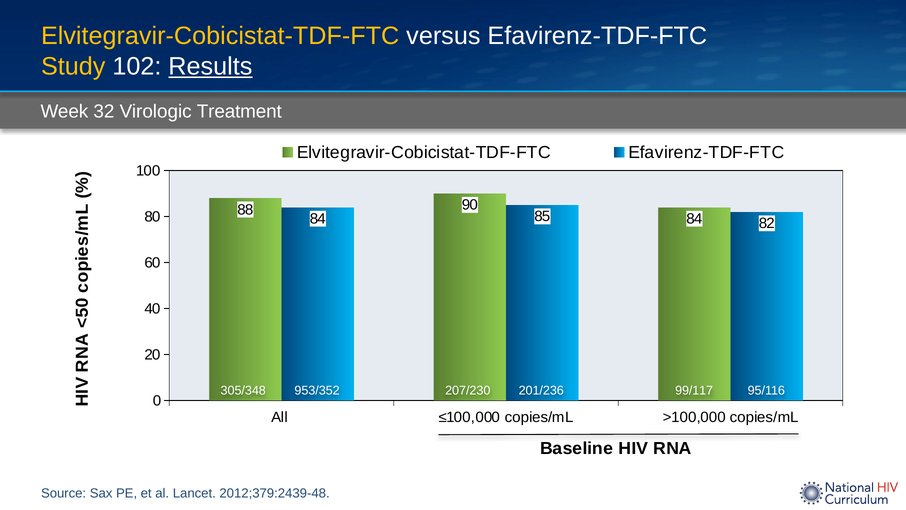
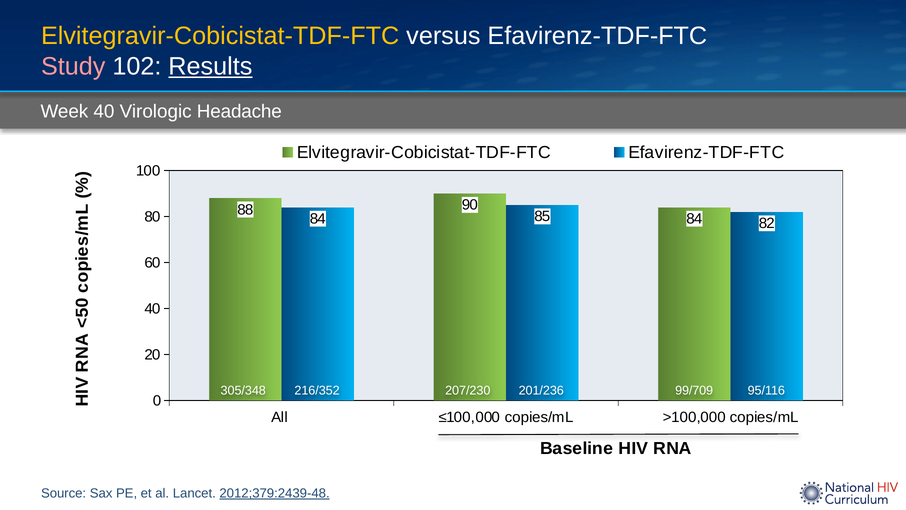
Study colour: yellow -> pink (73, 66)
Week 32: 32 -> 40 (104, 112)
Treatment: Treatment -> Headache (239, 112)
953/352: 953/352 -> 216/352 (317, 390)
99/117: 99/117 -> 99/709 (694, 390)
2012;379:2439-48 underline: none -> present (275, 493)
